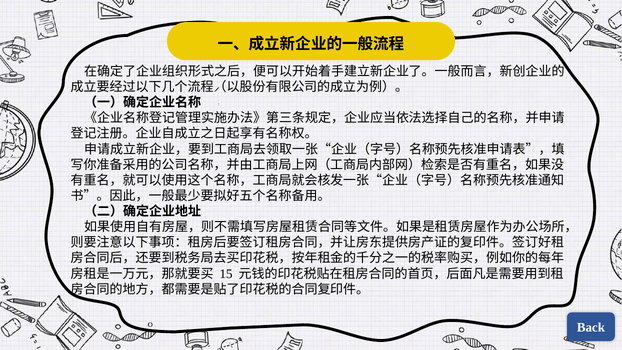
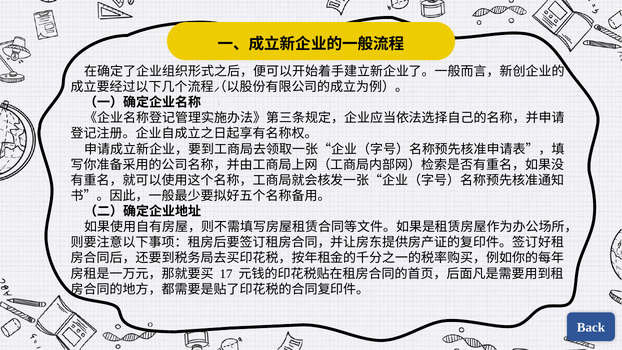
15: 15 -> 17 (226, 274)
